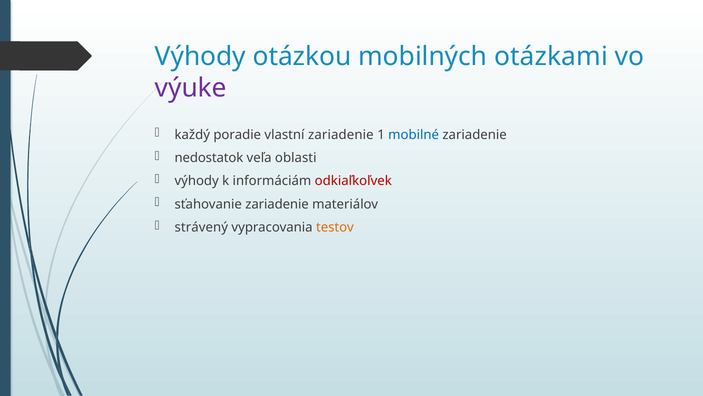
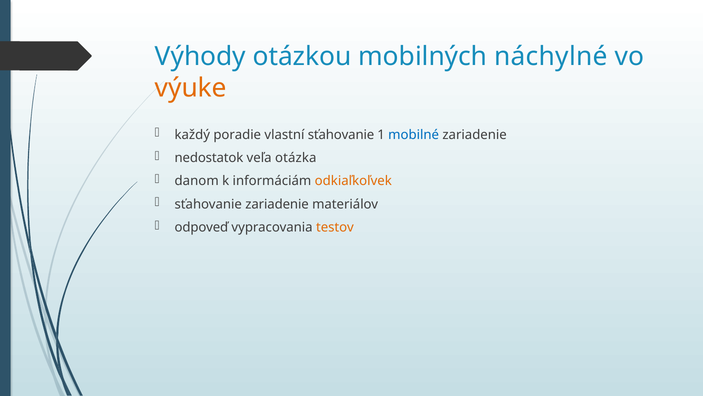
otázkami: otázkami -> náchylné (551, 56)
výuke colour: purple -> orange (191, 88)
vlastní zariadenie: zariadenie -> sťahovanie (341, 134)
oblasti: oblasti -> otázka (296, 158)
výhody: výhody -> danom (197, 181)
odkiaľkoľvek colour: red -> orange (353, 181)
strávený: strávený -> odpoveď (201, 227)
